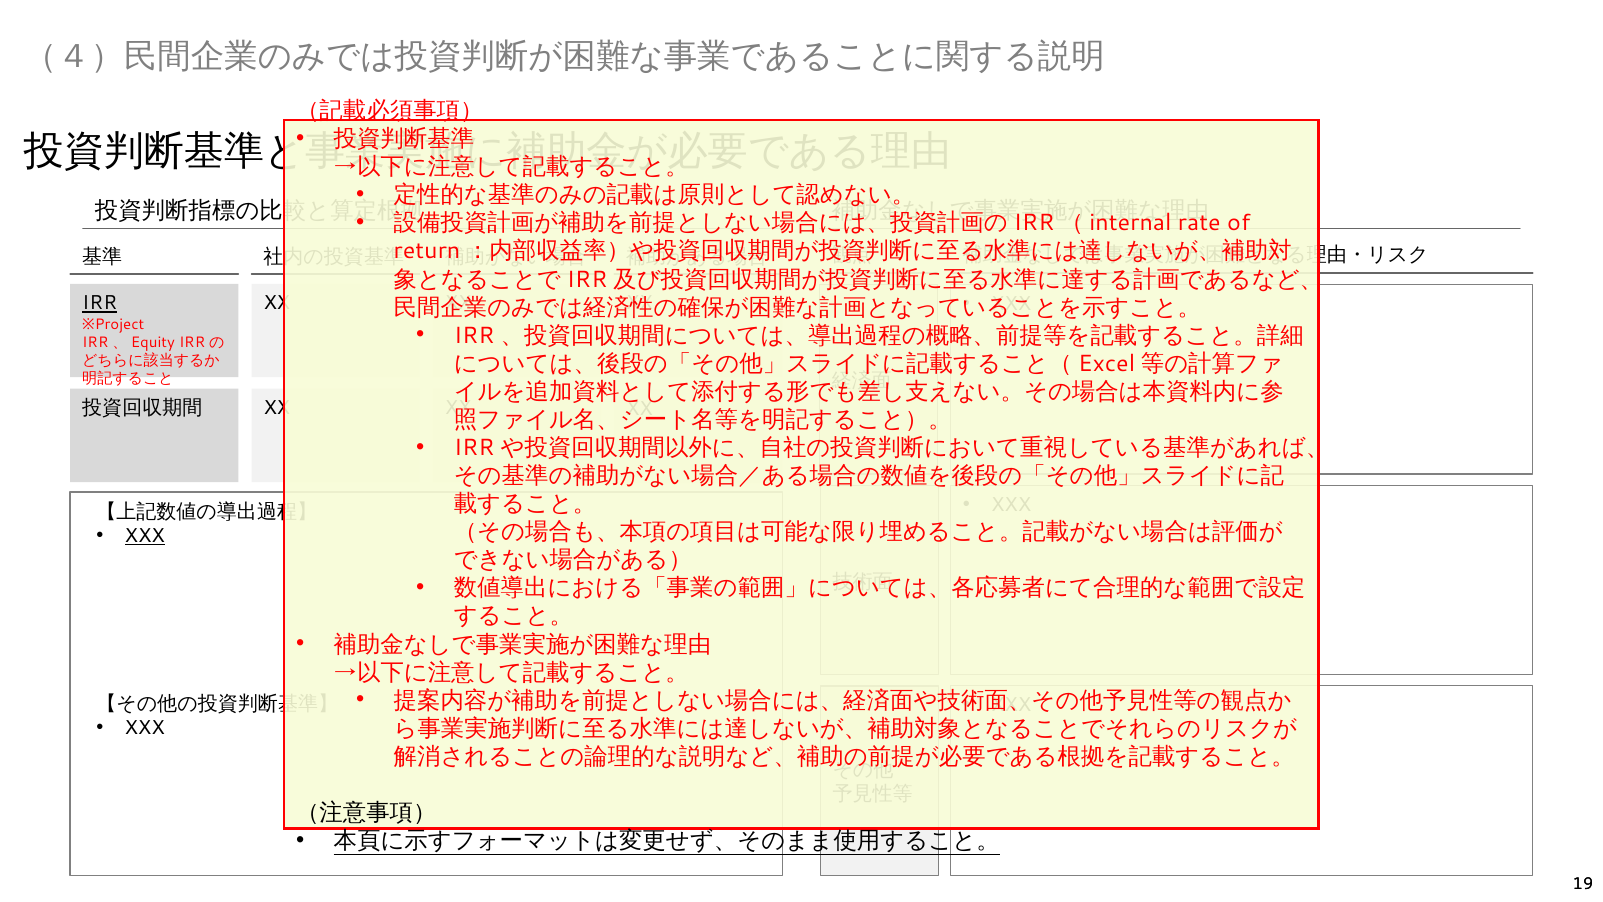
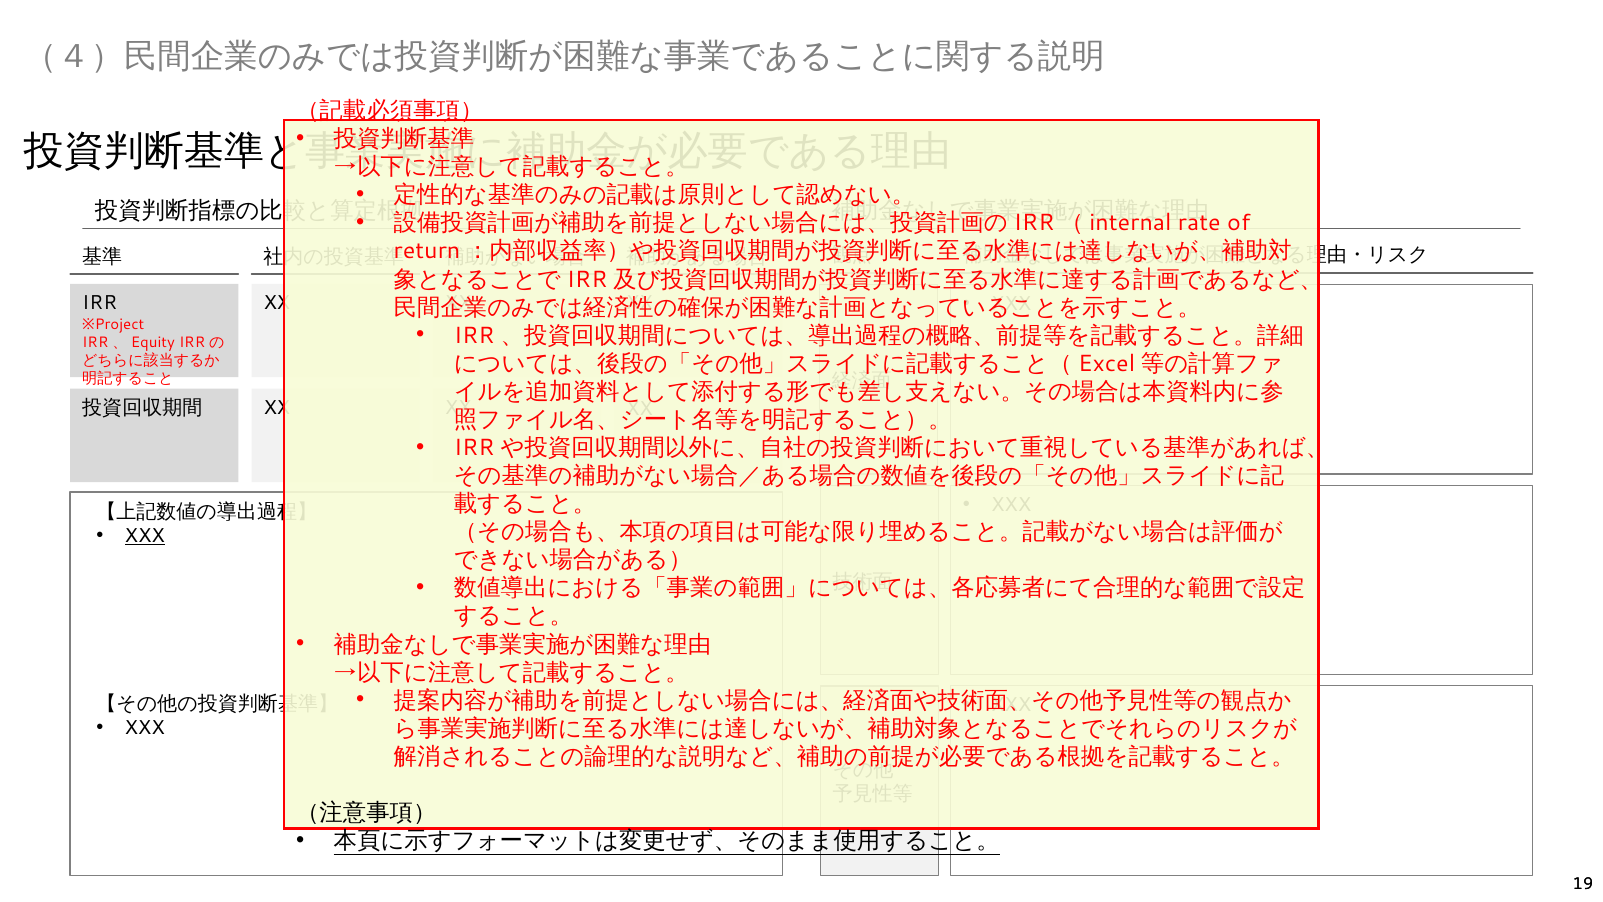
IRR underline: present -> none (100, 303)
